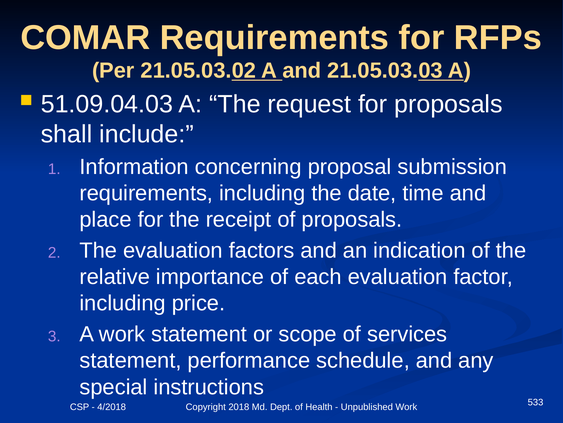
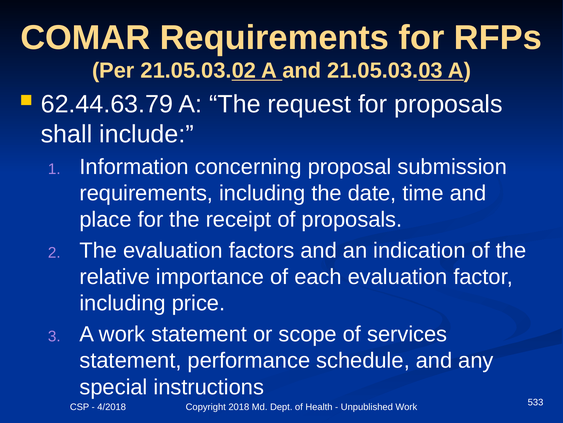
51.09.04.03: 51.09.04.03 -> 62.44.63.79 (107, 104)
